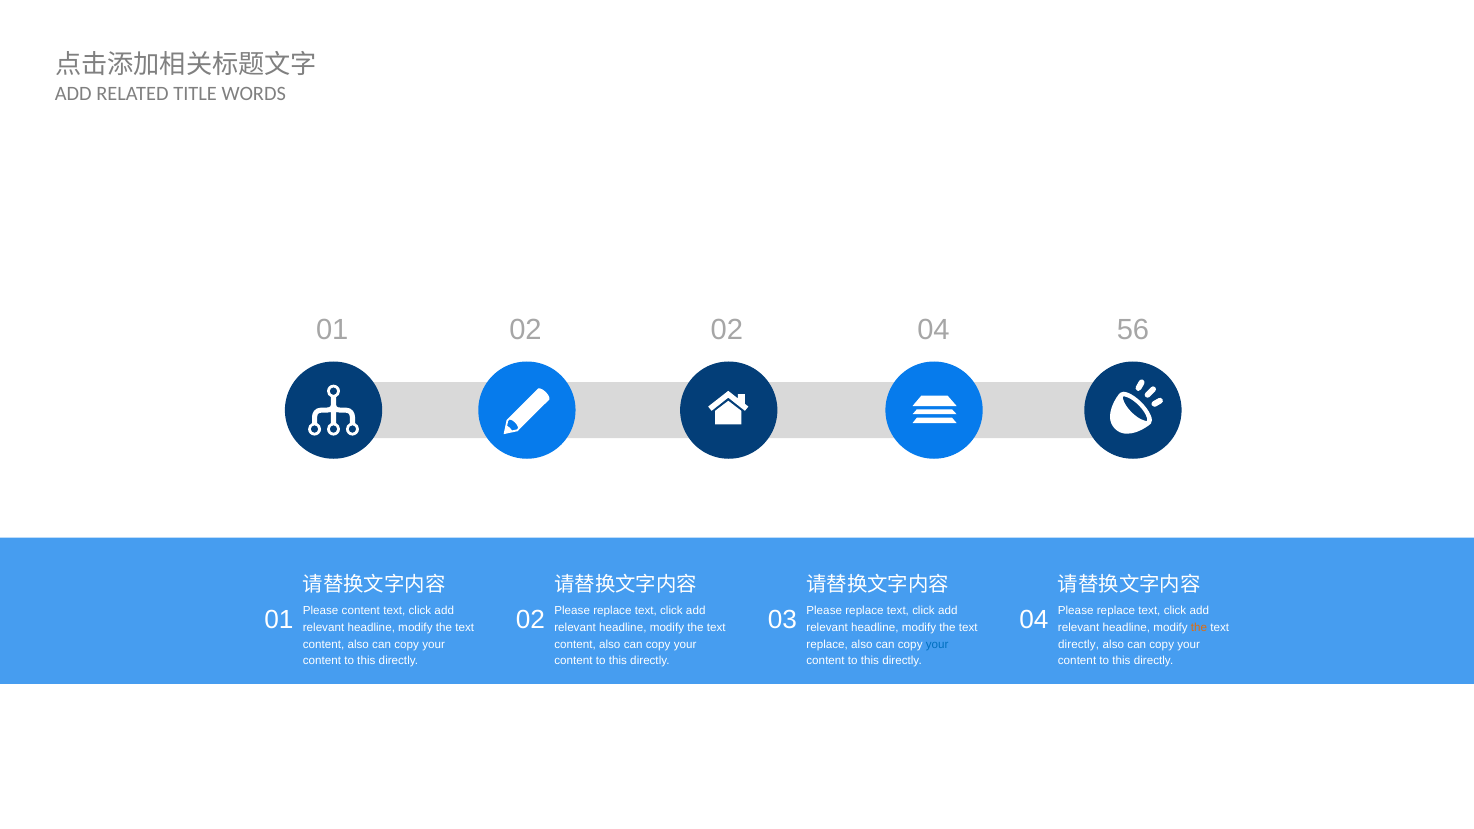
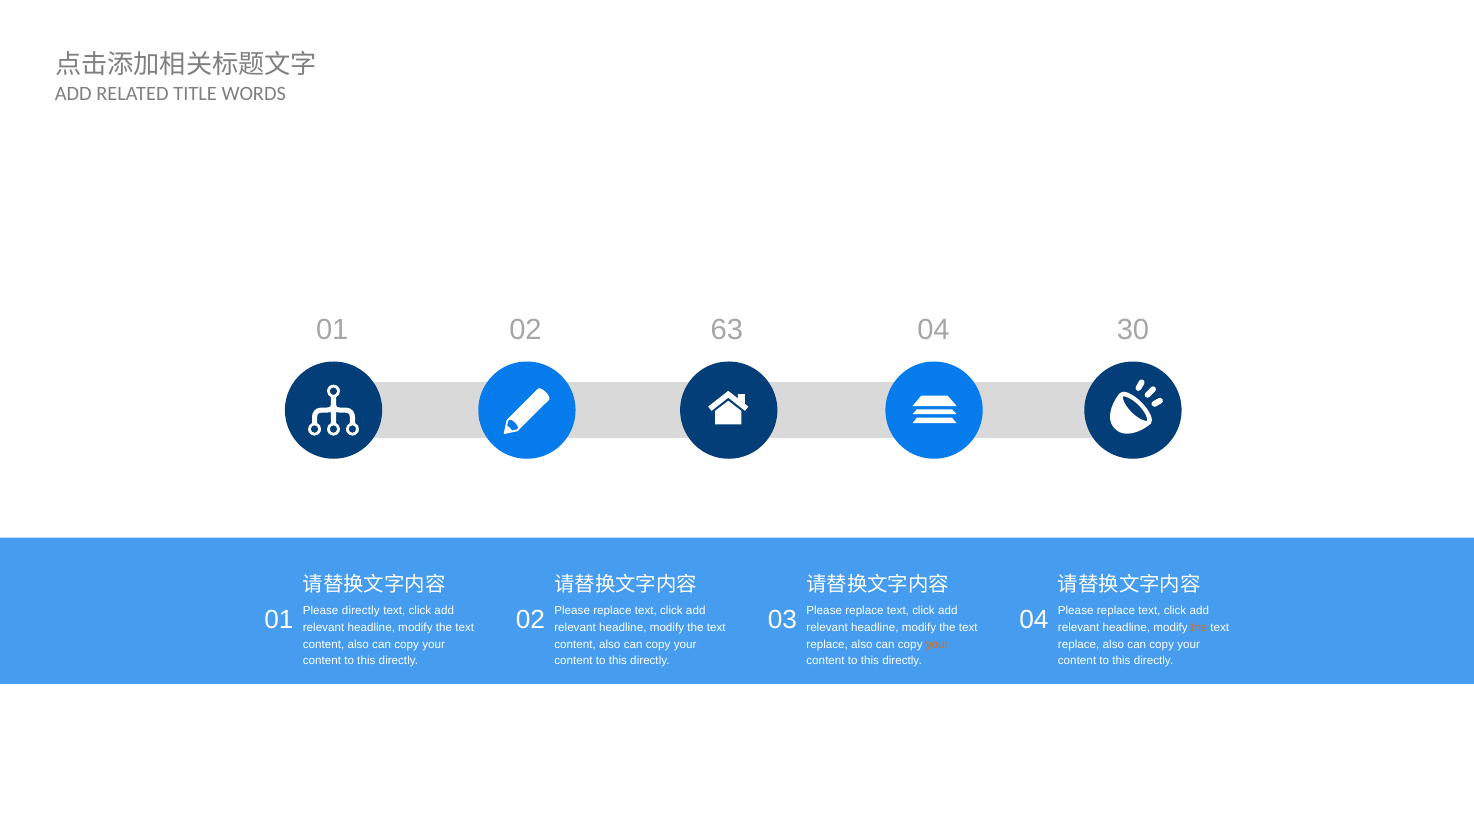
02 02: 02 -> 63 (727, 330)
56: 56 -> 30 (1133, 330)
Please content: content -> directly (361, 611)
your colour: blue -> orange (937, 644)
directly: directly -> replace (1079, 644)
